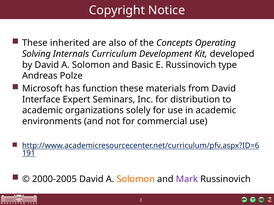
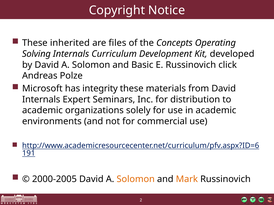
also: also -> files (117, 43)
type: type -> click (228, 65)
function: function -> integrity (100, 89)
Interface: Interface -> Internals (41, 100)
Mark colour: purple -> orange (187, 180)
